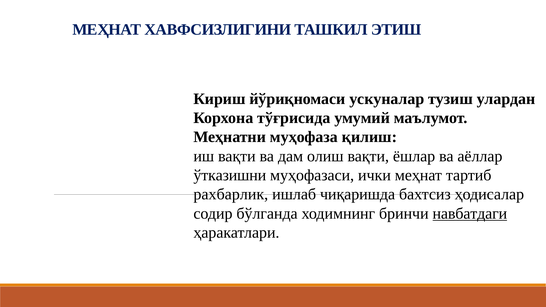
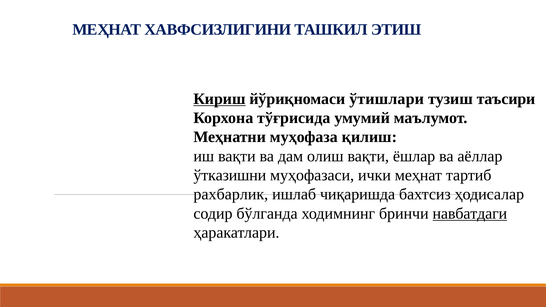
Кириш underline: none -> present (219, 99)
ускуналар: ускуналар -> ўтишлари (387, 99)
улардан: улардан -> таъсири (506, 99)
